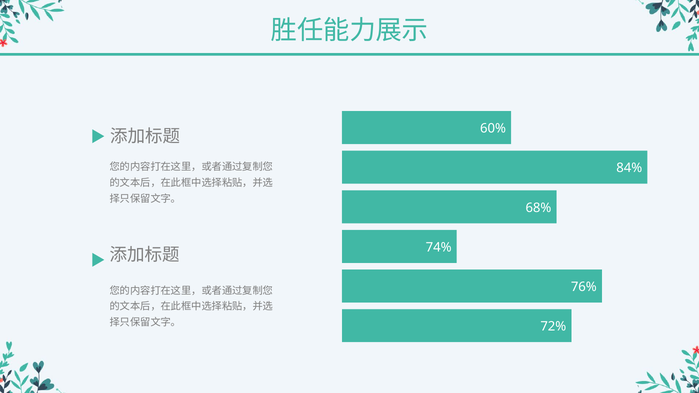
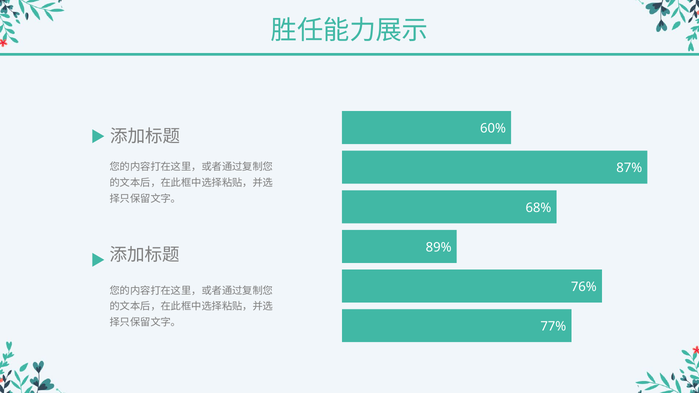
84%: 84% -> 87% (629, 168)
74%: 74% -> 89% (439, 248)
72%: 72% -> 77% (553, 327)
